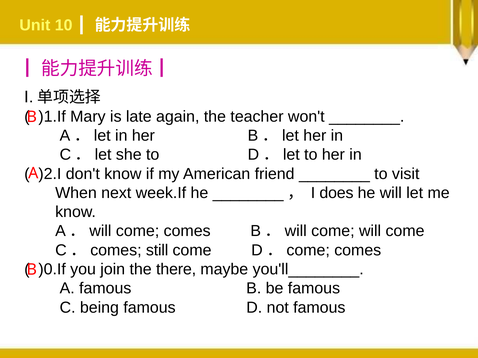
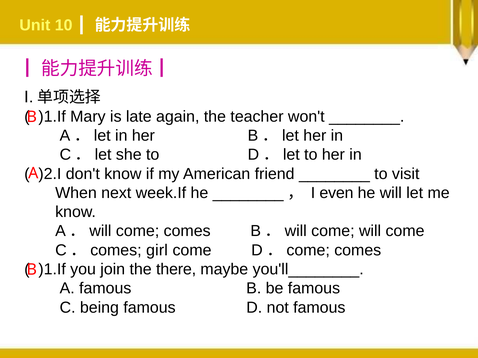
does: does -> even (336, 193)
still: still -> girl (157, 250)
)0.If: )0.If -> )1.If (52, 270)
